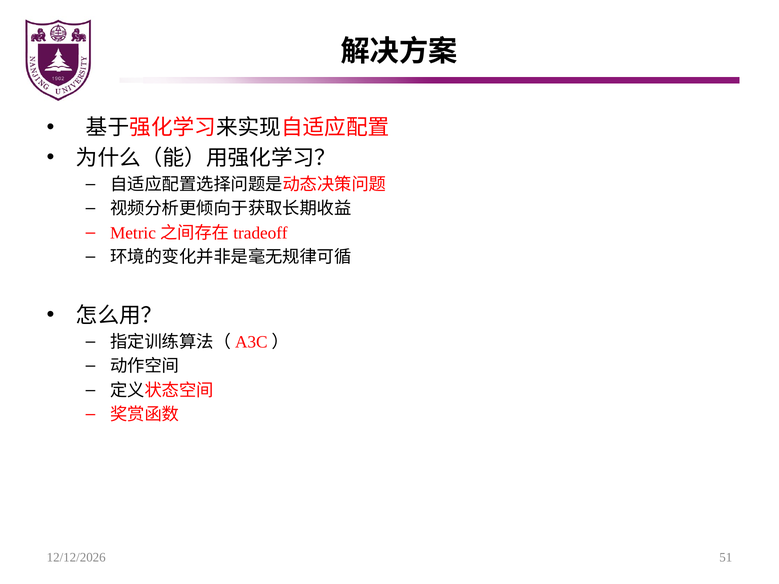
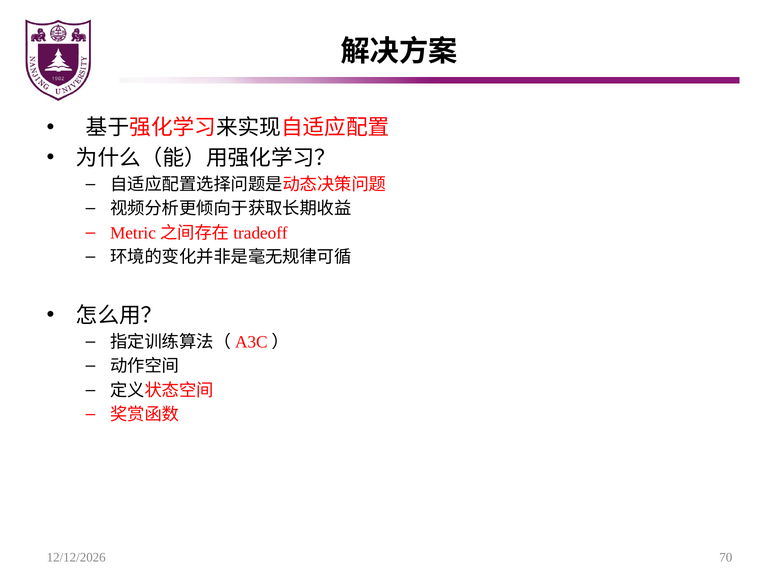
51: 51 -> 70 (726, 558)
